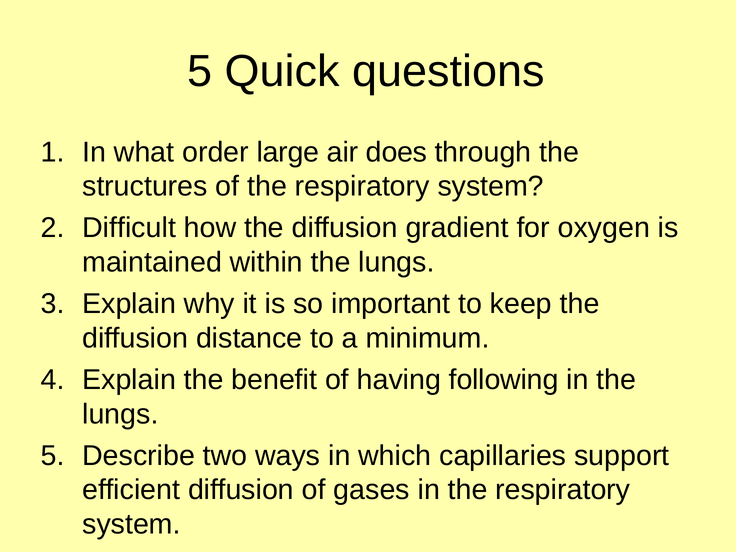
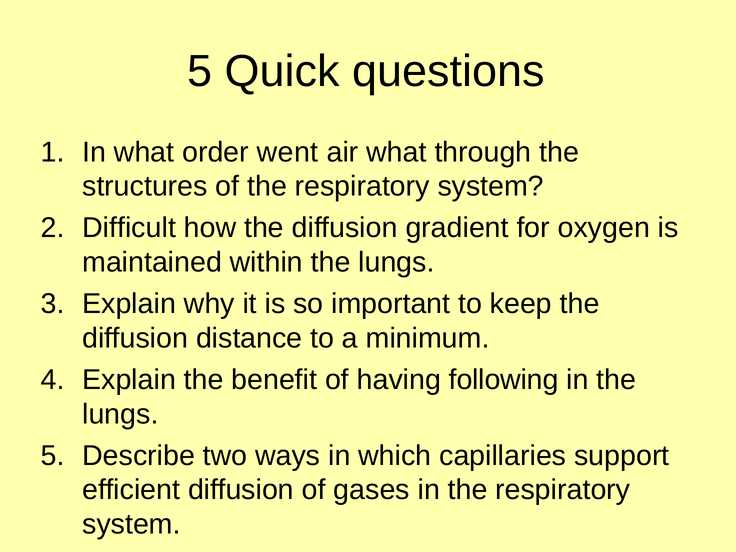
large: large -> went (288, 152)
air does: does -> what (396, 152)
